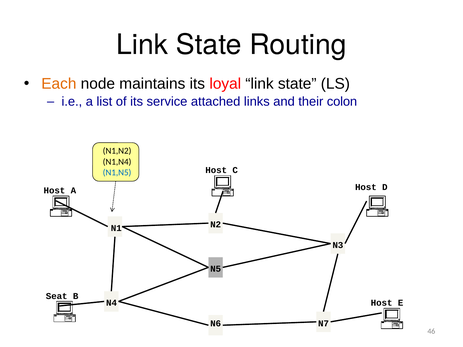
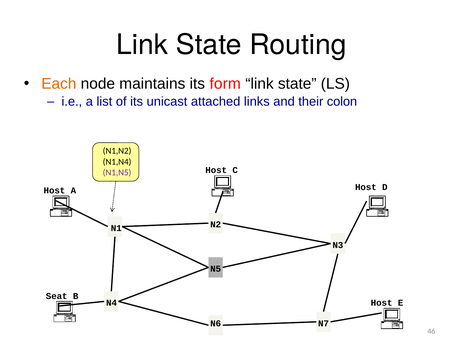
loyal: loyal -> form (225, 84)
service: service -> unicast (167, 102)
N1,N5 colour: blue -> purple (117, 173)
